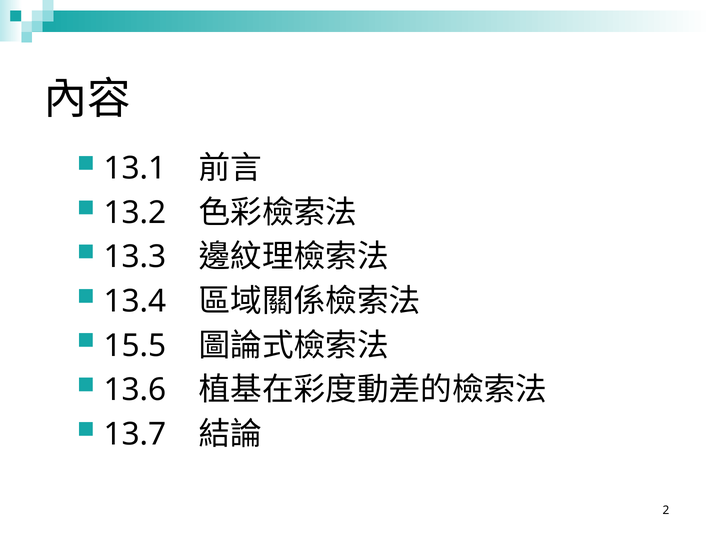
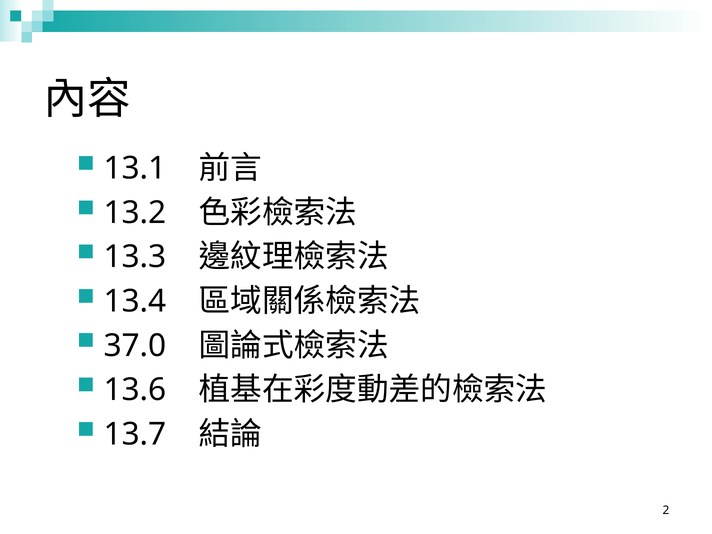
15.5: 15.5 -> 37.0 (135, 346)
